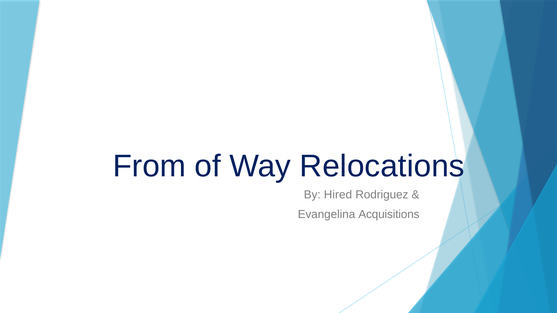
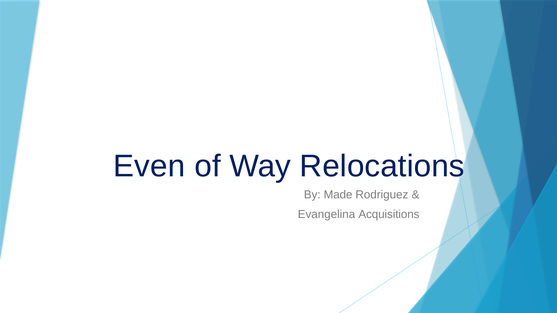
From: From -> Even (149, 166)
Hired: Hired -> Made (338, 195)
